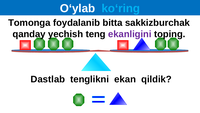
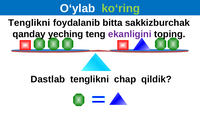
ko‘ring colour: light blue -> light green (121, 8)
Tomonga: Tomonga -> Tenglikni (29, 23)
yechish: yechish -> yeching (66, 34)
ekan: ekan -> chap (125, 79)
